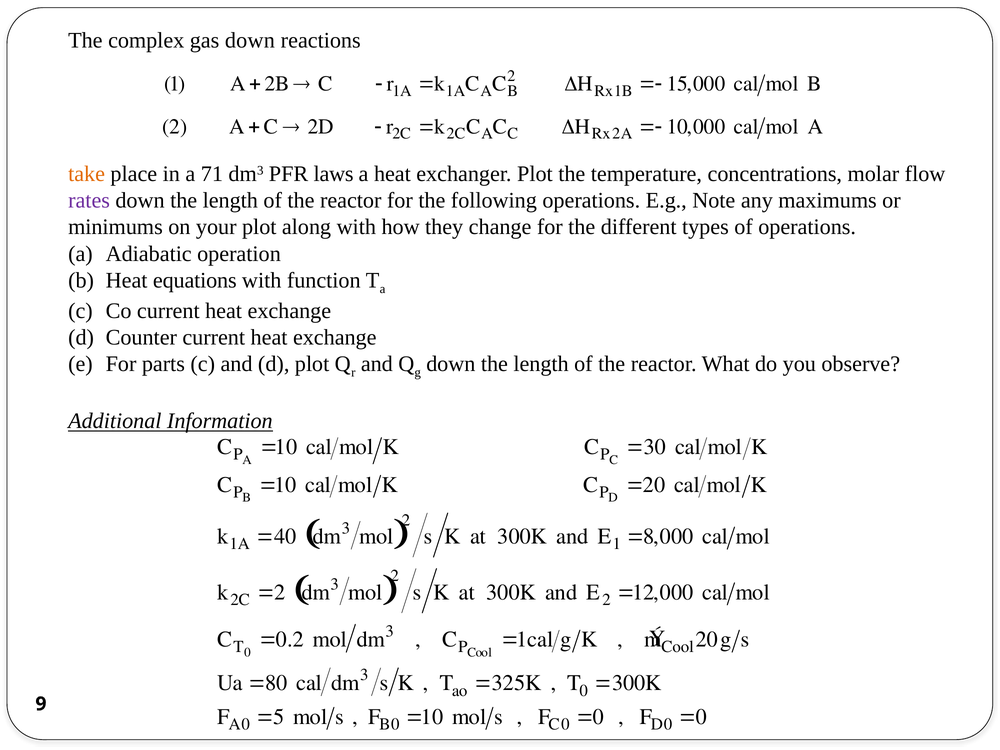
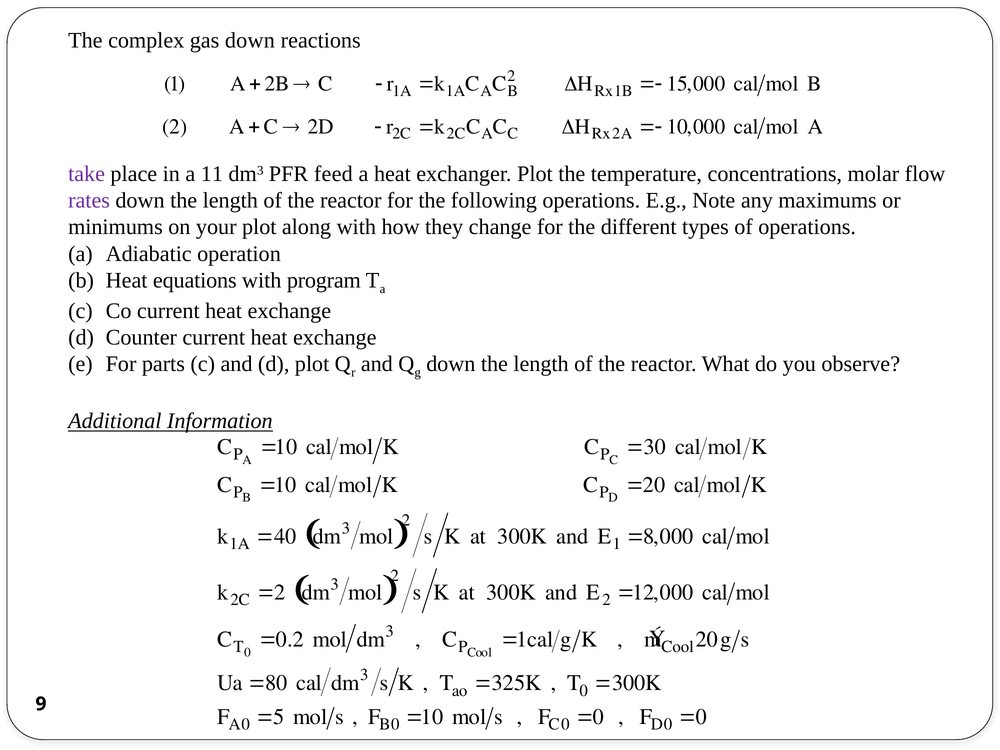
take colour: orange -> purple (87, 174)
71: 71 -> 11 (212, 174)
laws: laws -> feed (333, 174)
function: function -> program (324, 280)
